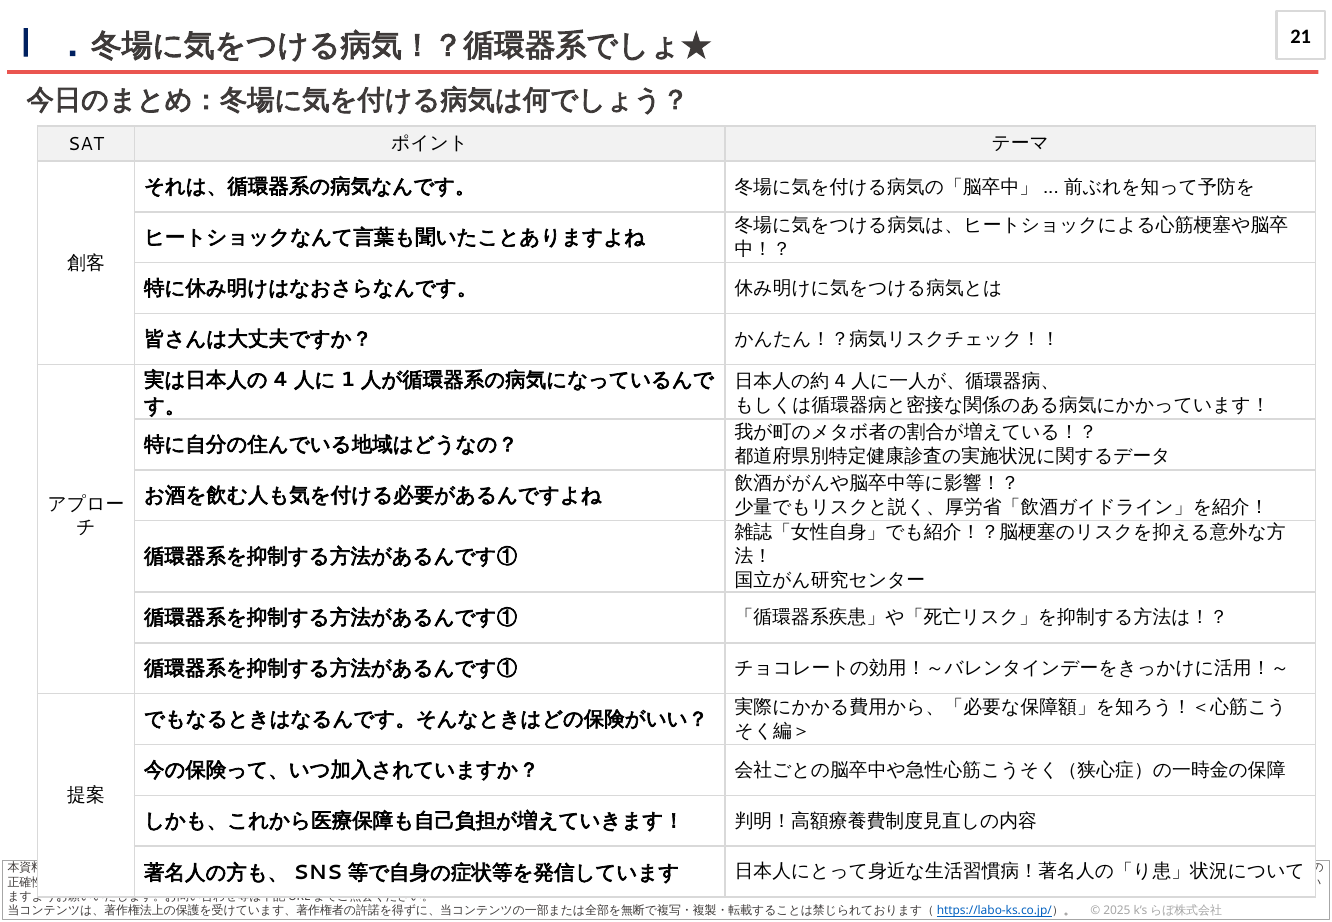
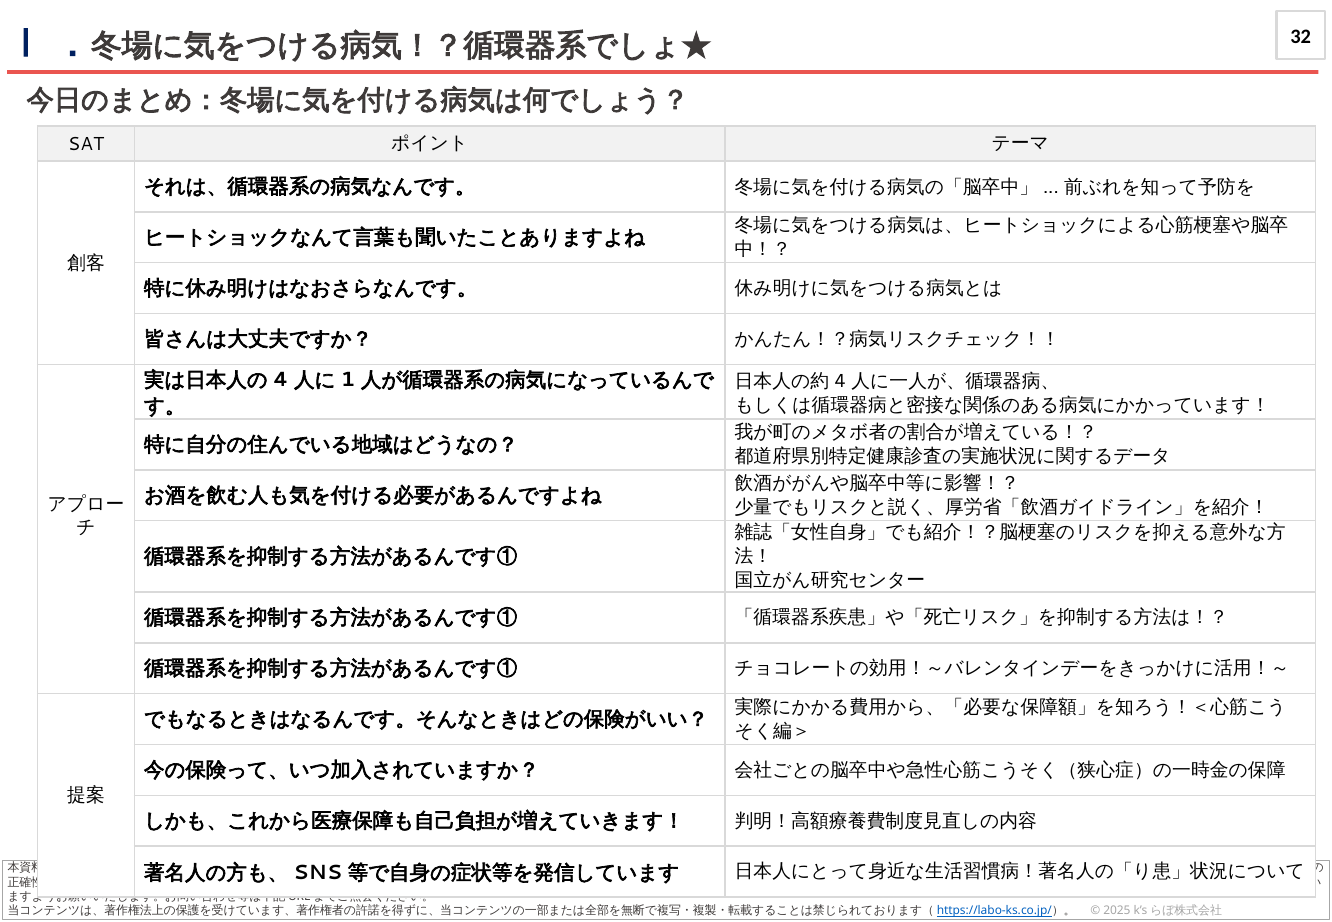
21: 21 -> 32 (1301, 36)
